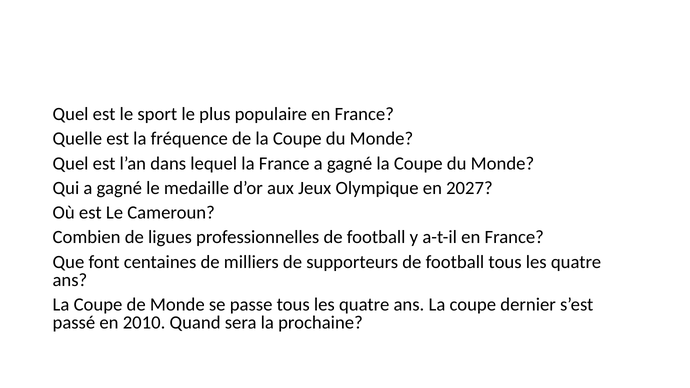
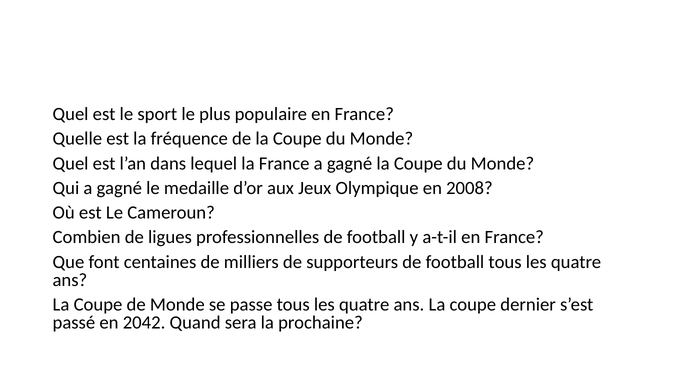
2027: 2027 -> 2008 (469, 188)
2010: 2010 -> 2042 (144, 323)
